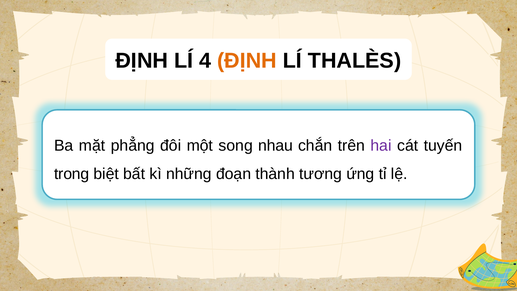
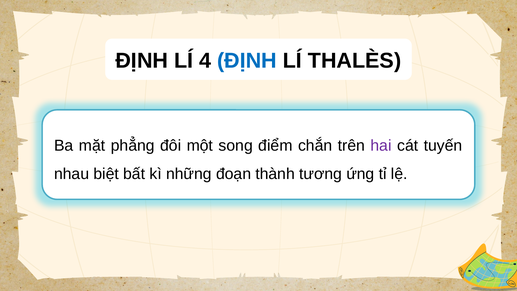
ĐỊNH colour: orange -> blue (247, 61)
nhau: nhau -> điểm (275, 146)
trong: trong -> nhau (72, 174)
